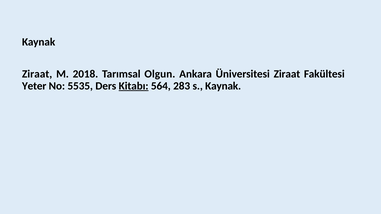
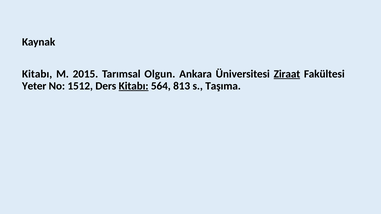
Ziraat: Ziraat -> Kitabı (37, 74)
2018: 2018 -> 2015 (85, 74)
Ziraat underline: none -> present (287, 74)
5535: 5535 -> 1512 (80, 86)
283: 283 -> 813 (182, 86)
s Kaynak: Kaynak -> Taşıma (223, 86)
